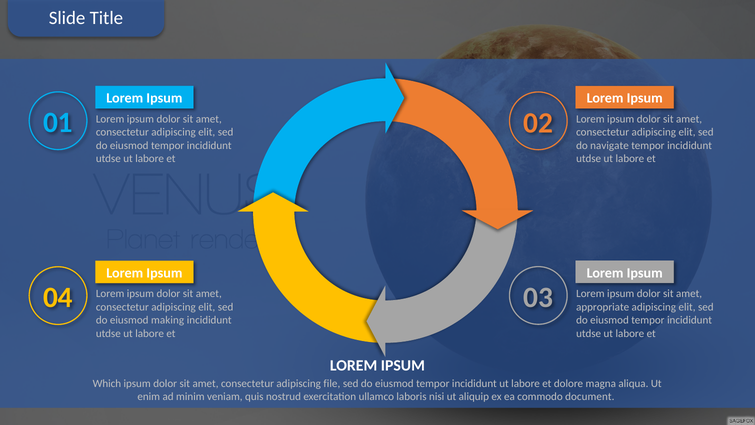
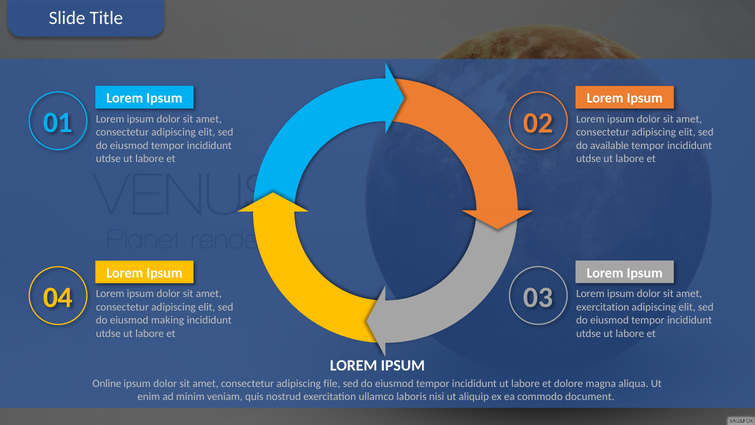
navigate: navigate -> available (610, 145)
appropriate: appropriate -> exercitation (603, 307)
Which: Which -> Online (107, 383)
